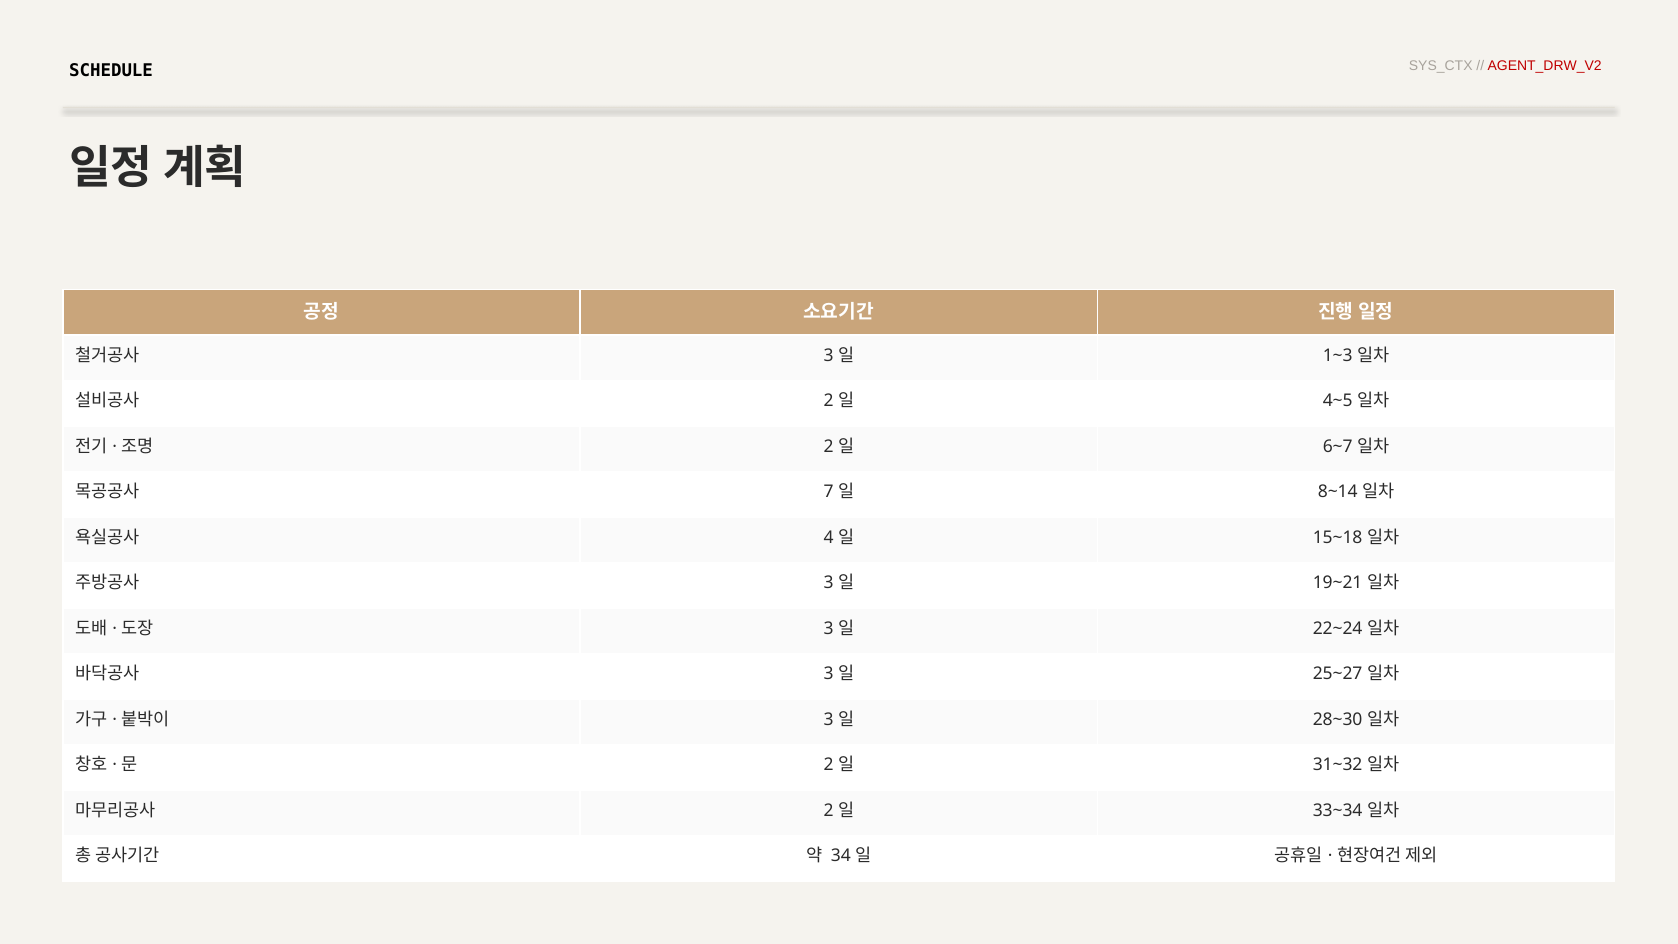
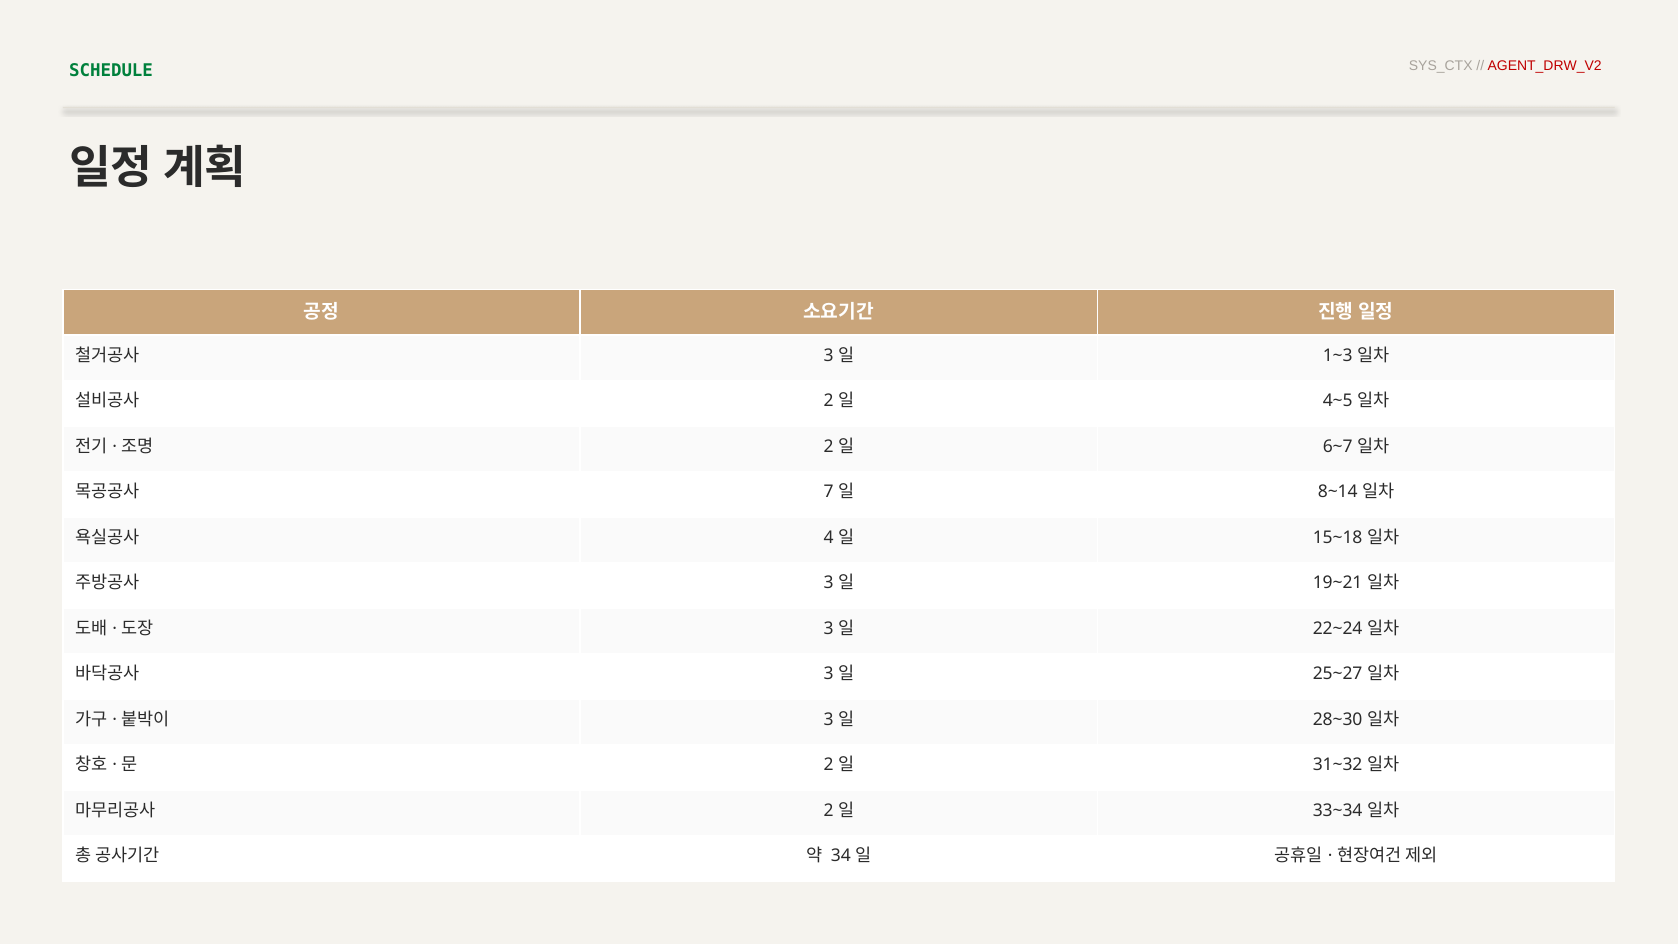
SCHEDULE colour: black -> green (111, 71)
